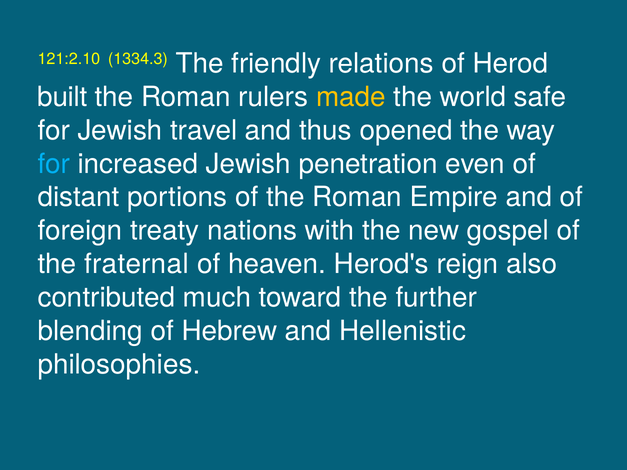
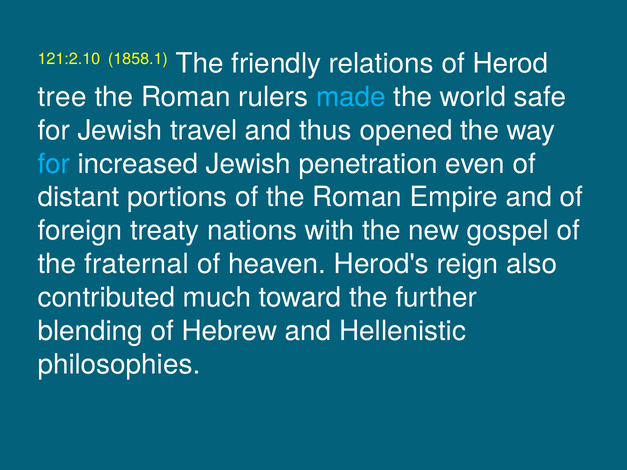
1334.3: 1334.3 -> 1858.1 (138, 59)
built: built -> tree (62, 97)
made colour: yellow -> light blue (351, 97)
